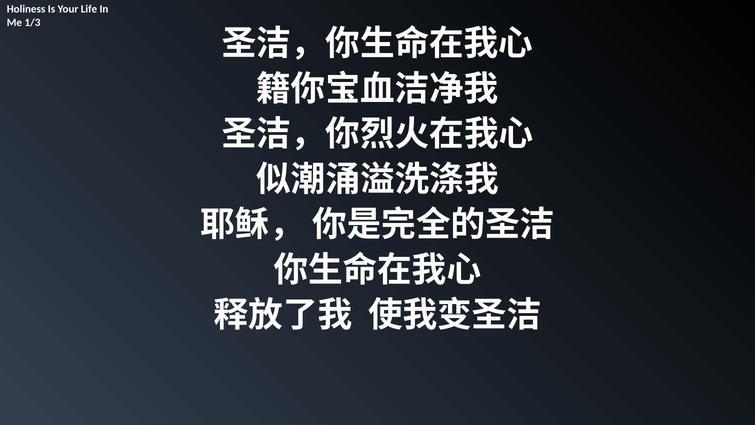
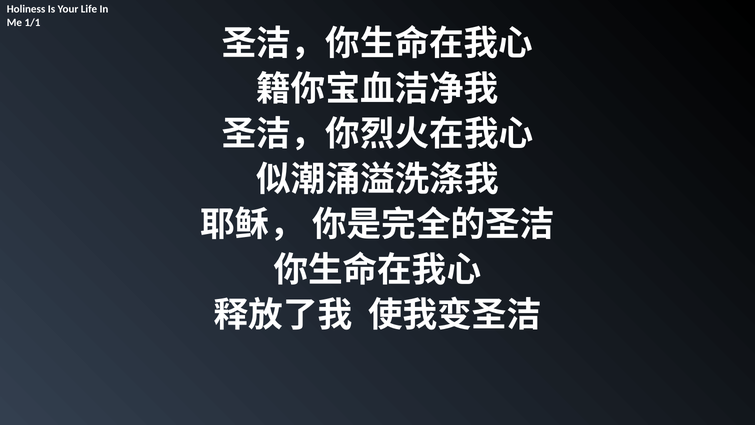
1/3: 1/3 -> 1/1 (32, 22)
